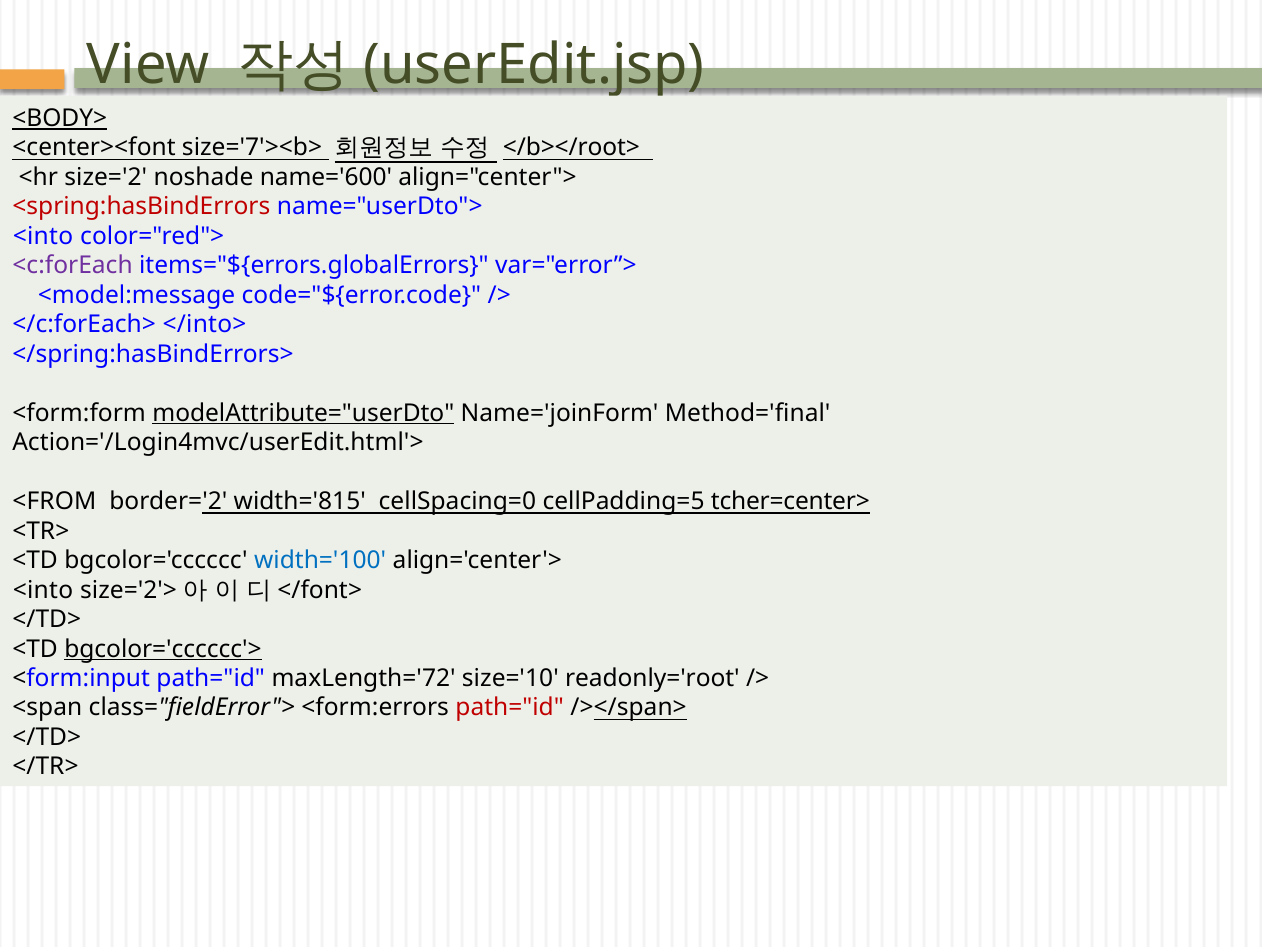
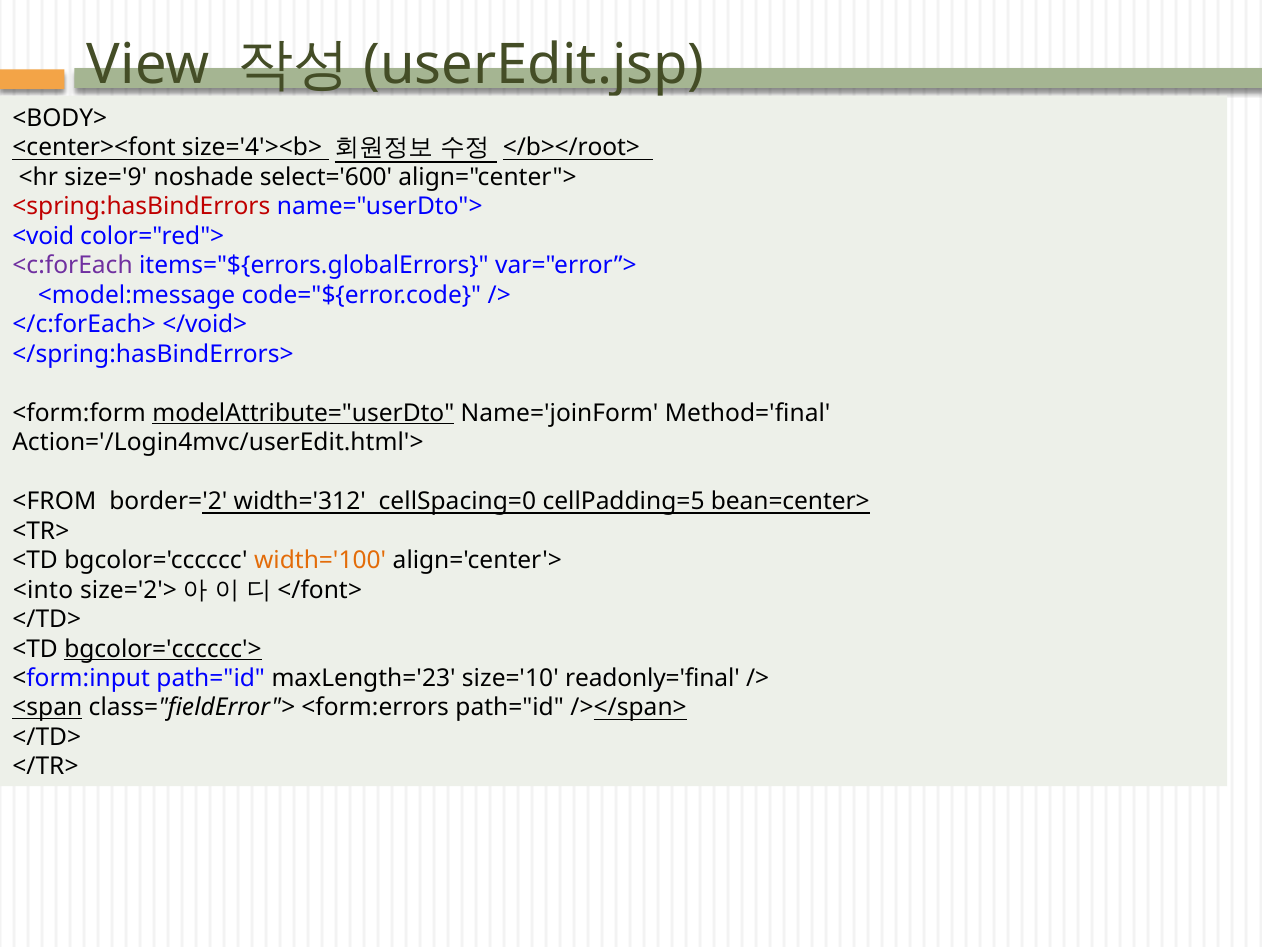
<BODY> underline: present -> none (60, 118)
size='7'><b>: size='7'><b> -> size='4'><b> (252, 148)
size='2: size='2 -> size='9 (106, 177)
name='600: name='600 -> select='600 (326, 177)
<into: <into -> <void (43, 236)
</into>: </into> -> </void> (205, 324)
width='815: width='815 -> width='312 (300, 501)
tcher=center>: tcher=center> -> bean=center> (790, 501)
width='100 colour: blue -> orange (320, 560)
maxLength='72: maxLength='72 -> maxLength='23 (364, 678)
readonly='root: readonly='root -> readonly='final (652, 678)
<span underline: none -> present (47, 708)
path="id colour: red -> black (510, 708)
